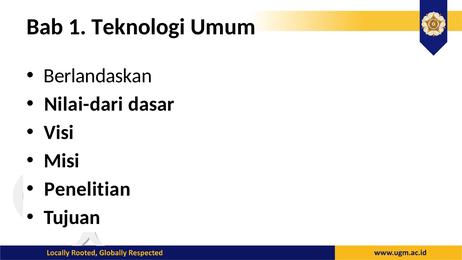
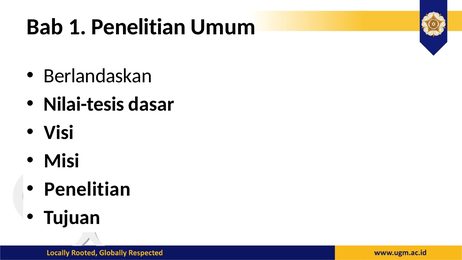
1 Teknologi: Teknologi -> Penelitian (139, 27)
Nilai-dari: Nilai-dari -> Nilai-tesis (84, 104)
